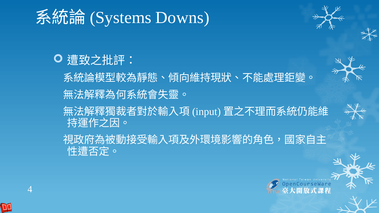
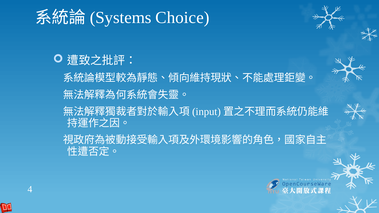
Downs: Downs -> Choice (182, 18)
